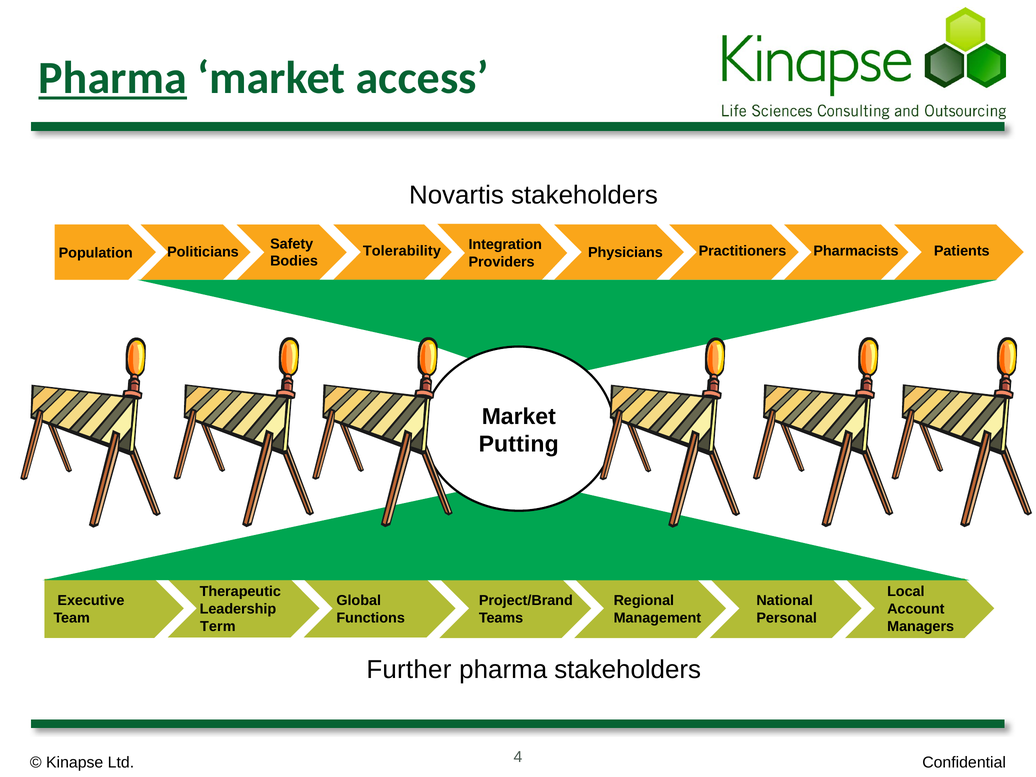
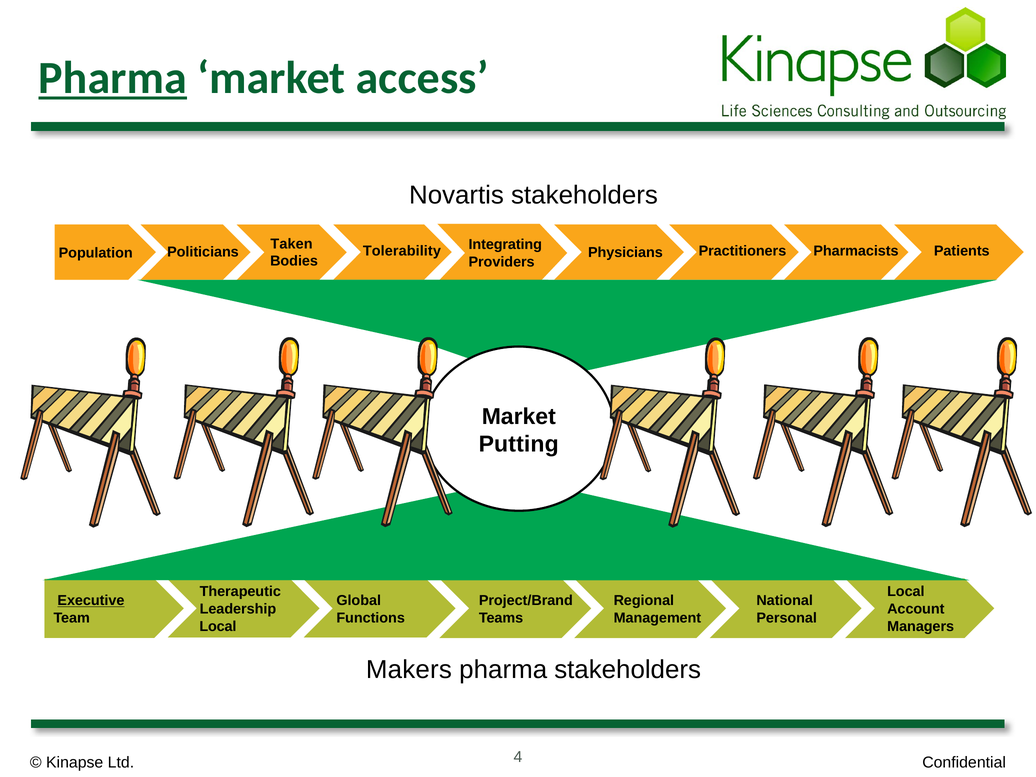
Safety: Safety -> Taken (292, 244)
Integration: Integration -> Integrating (505, 245)
Executive underline: none -> present (91, 600)
Term: Term -> Local (218, 626)
Further: Further -> Makers (409, 670)
